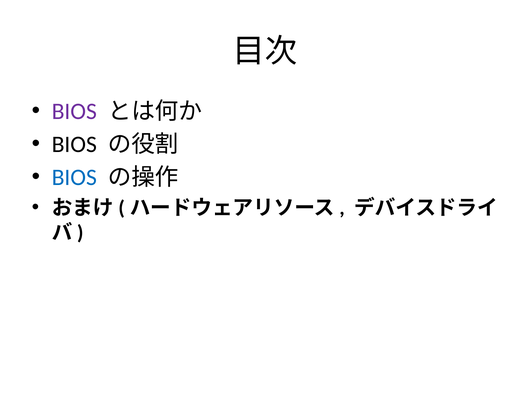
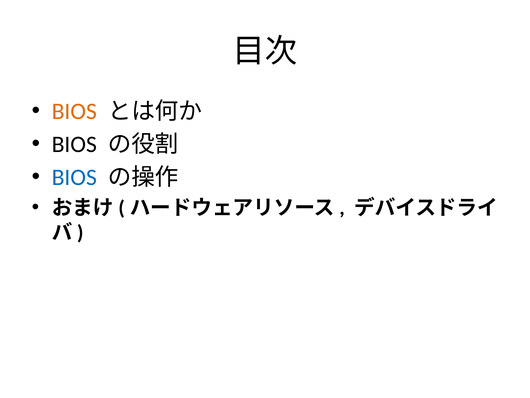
BIOS colour: purple -> orange (74, 111)
